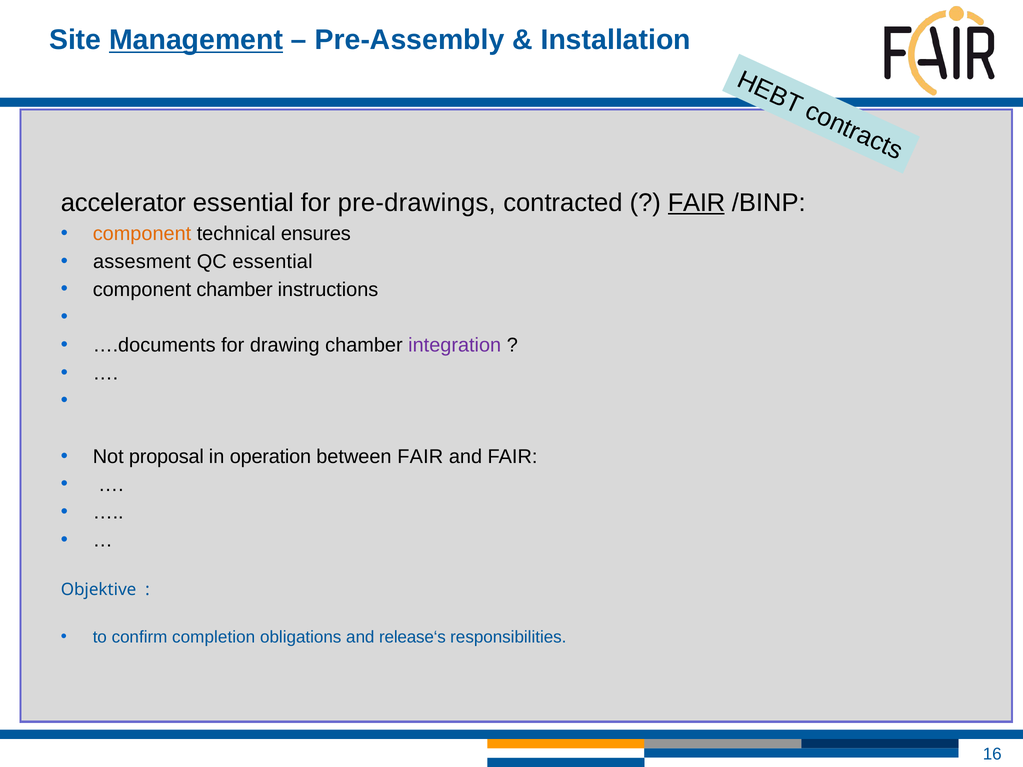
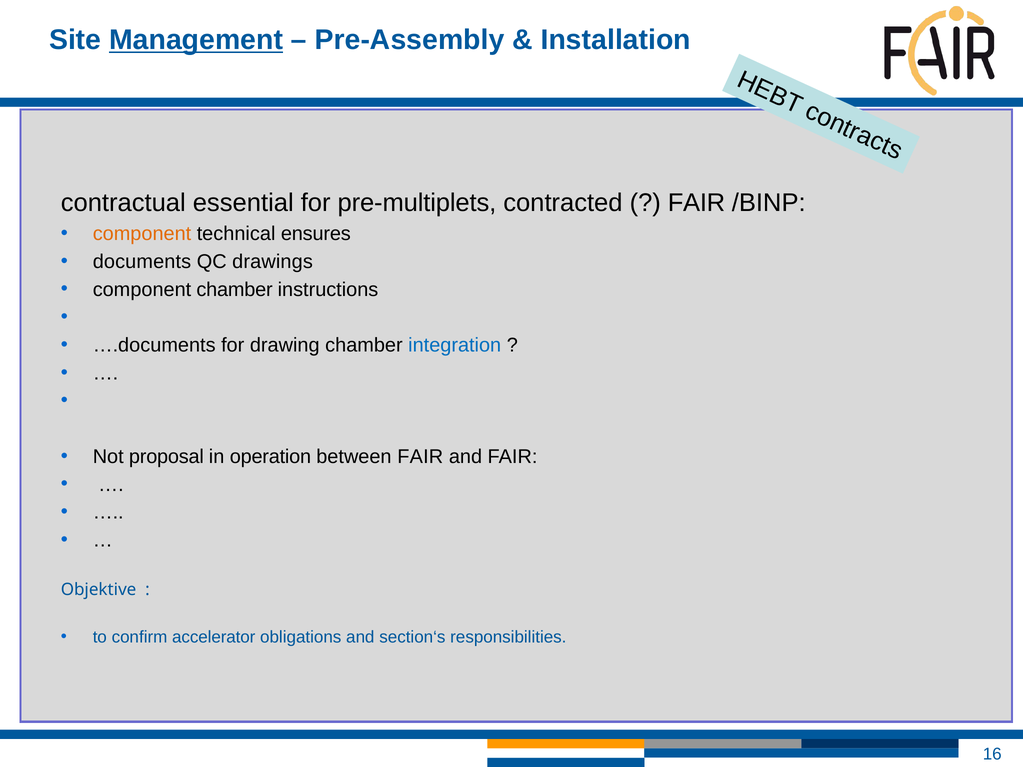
accelerator: accelerator -> contractual (123, 203)
pre-drawings: pre-drawings -> pre-multiplets (417, 203)
FAIR underline: present -> none (696, 203)
assesment: assesment -> documents (142, 262)
QC essential: essential -> drawings (273, 262)
integration colour: purple -> blue (455, 345)
completion: completion -> accelerator (214, 637)
release‘s: release‘s -> section‘s (412, 637)
